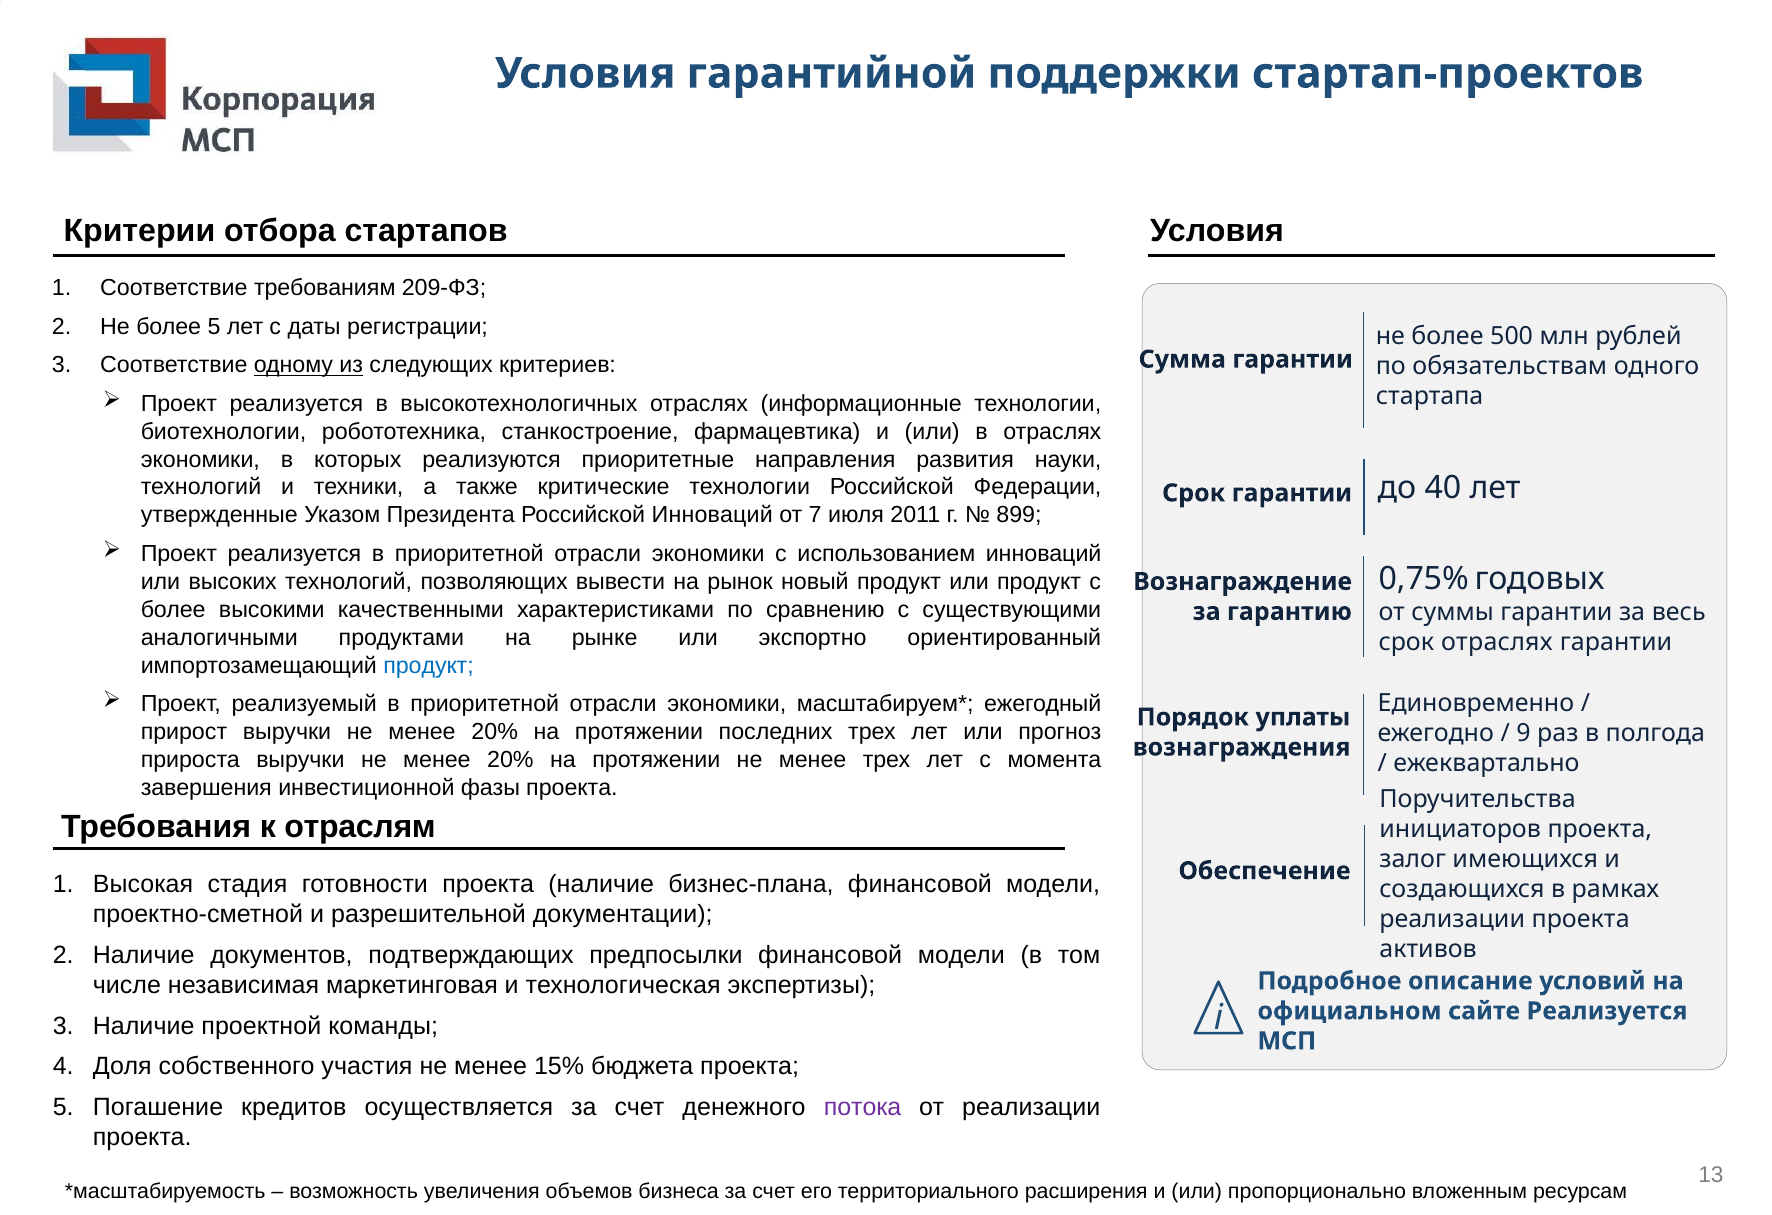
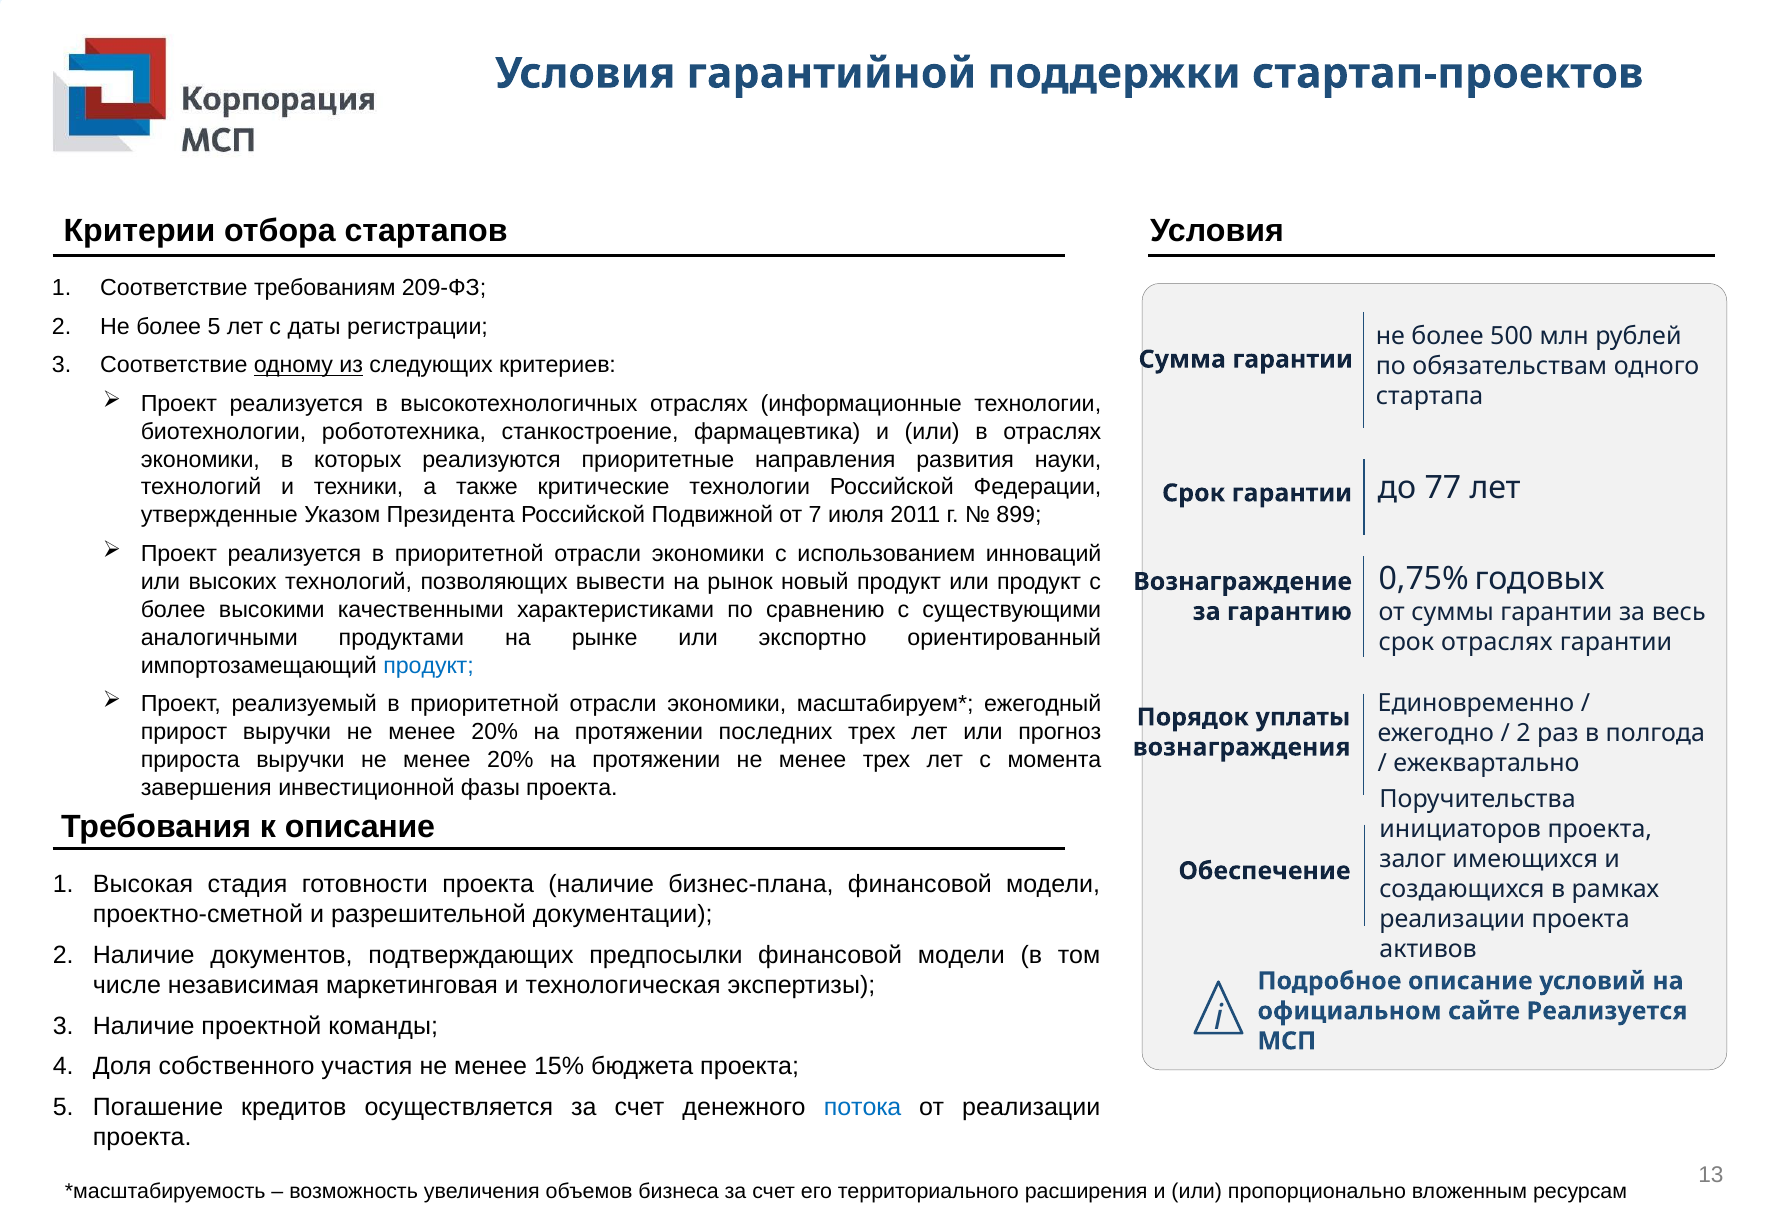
40: 40 -> 77 (1443, 488)
Российской Инноваций: Инноваций -> Подвижной (712, 515)
9: 9 -> 2 (1524, 733)
к отраслям: отраслям -> описание (360, 827)
потока colour: purple -> blue (863, 1108)
